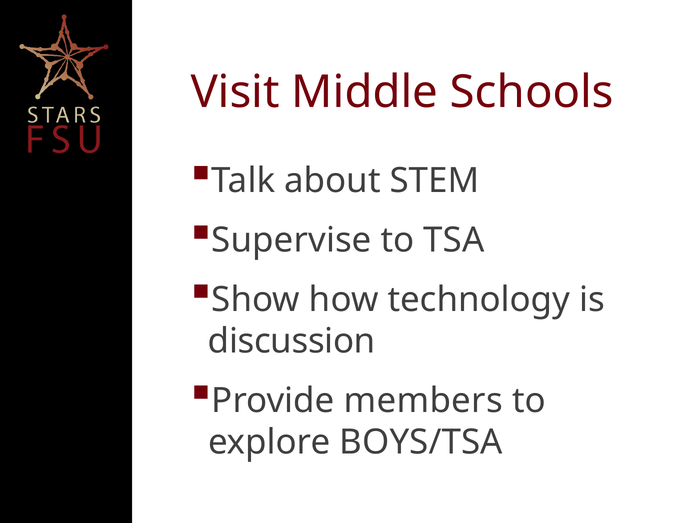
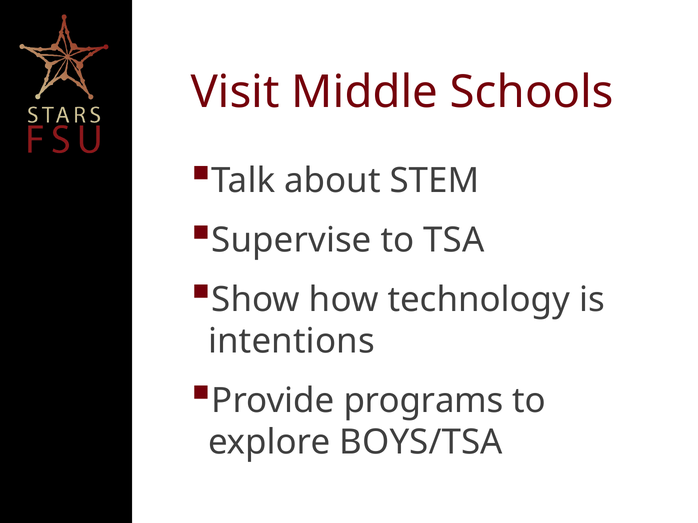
discussion: discussion -> intentions (291, 342)
members: members -> programs (424, 401)
